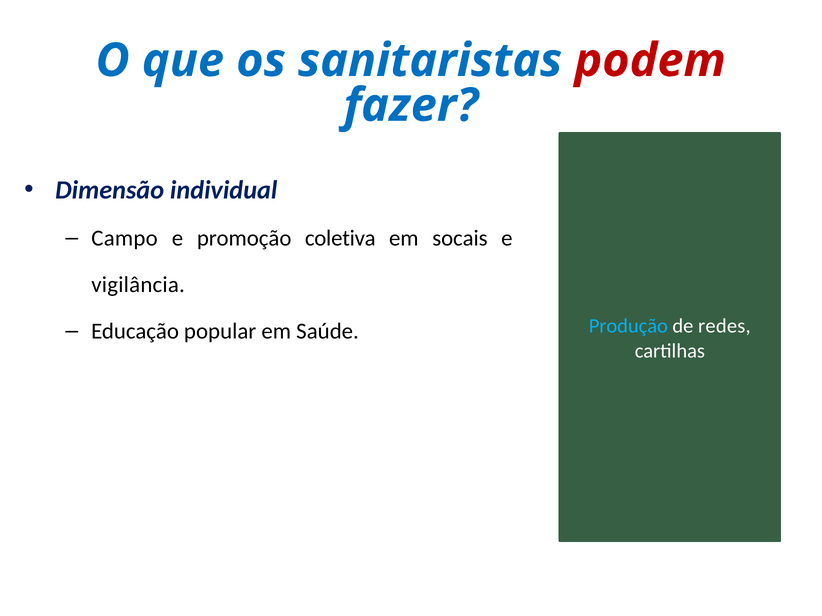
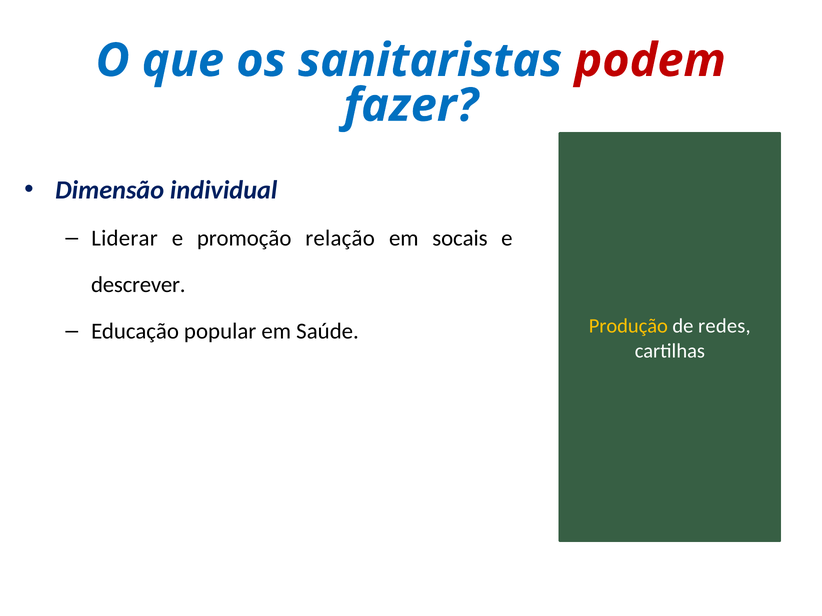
Campo: Campo -> Liderar (125, 239)
coletiva: coletiva -> relação (340, 239)
vigilância: vigilância -> descrever (138, 285)
Produção colour: light blue -> yellow (628, 326)
